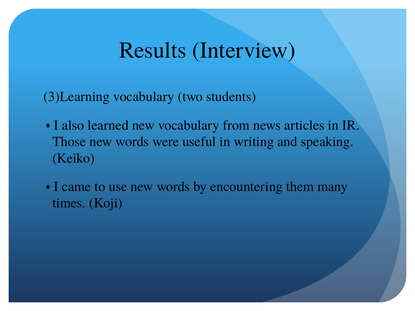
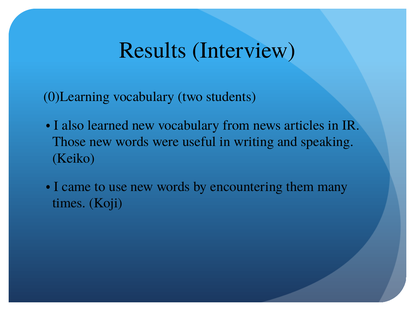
3)Learning: 3)Learning -> 0)Learning (77, 97)
